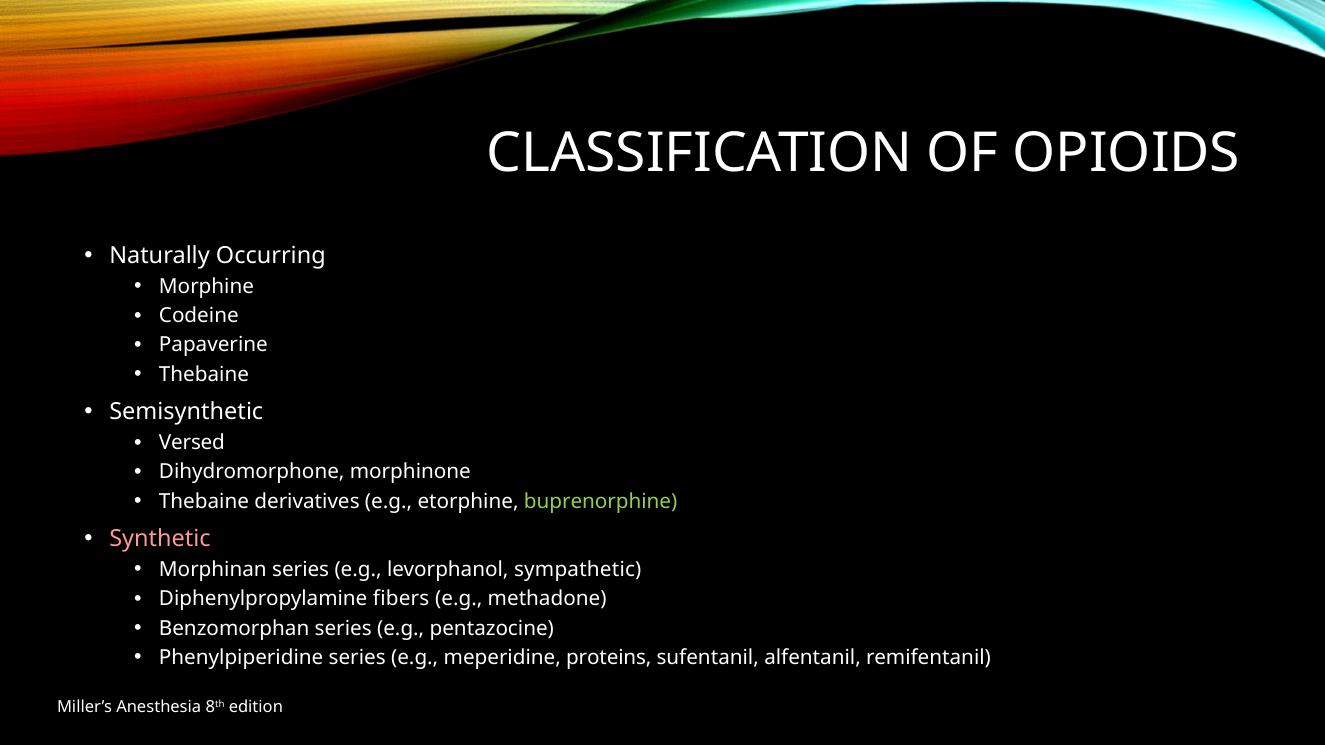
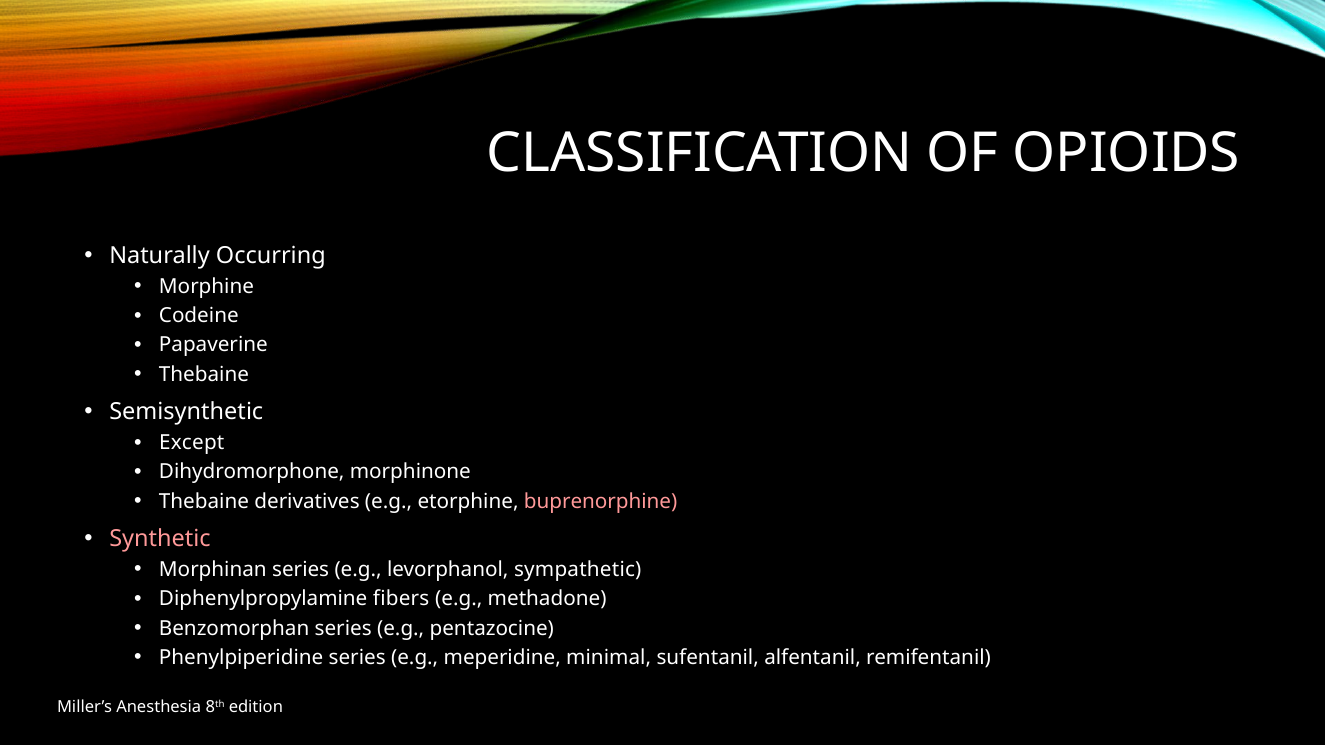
Versed: Versed -> Except (192, 443)
buprenorphine colour: light green -> pink (601, 502)
proteins: proteins -> minimal (609, 658)
